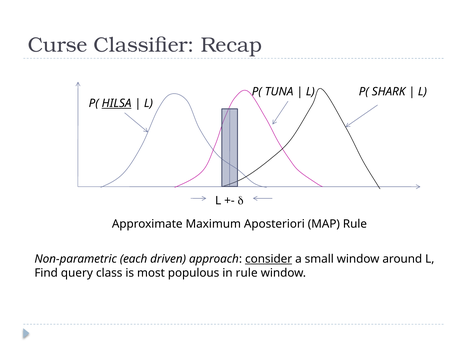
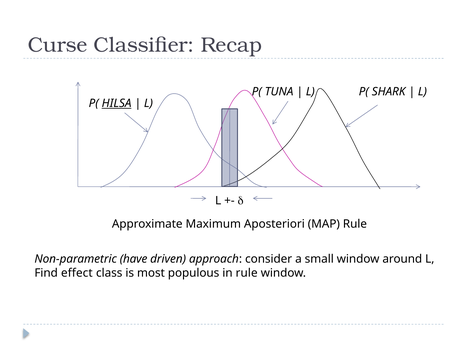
each: each -> have (134, 259)
consider underline: present -> none (269, 259)
query: query -> effect (77, 273)
